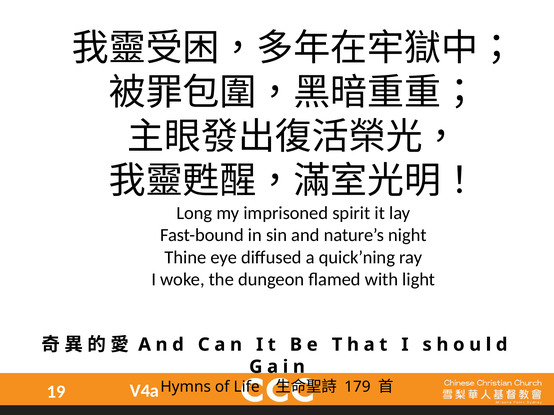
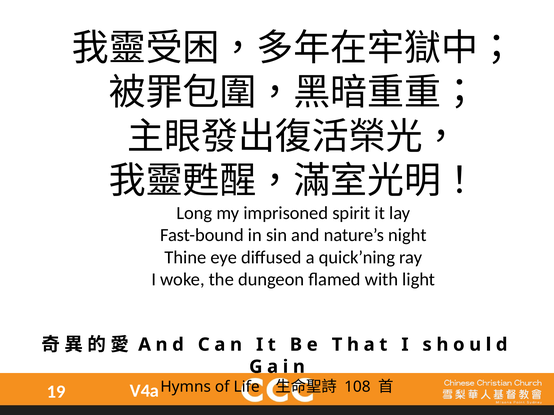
179: 179 -> 108 (357, 387)
